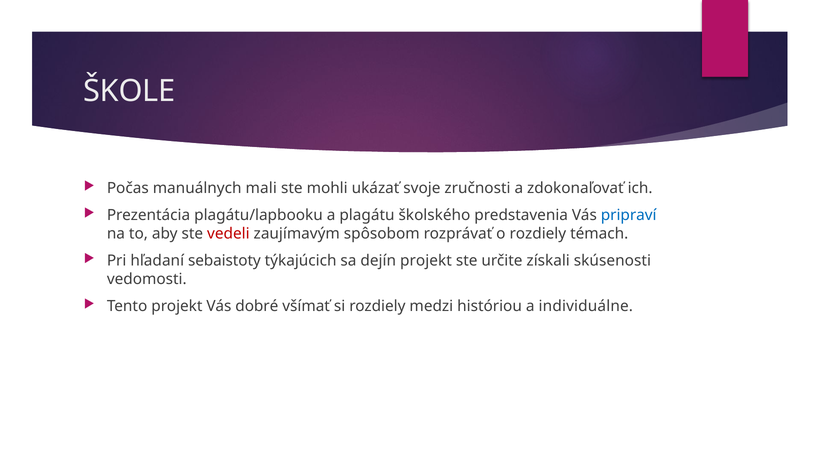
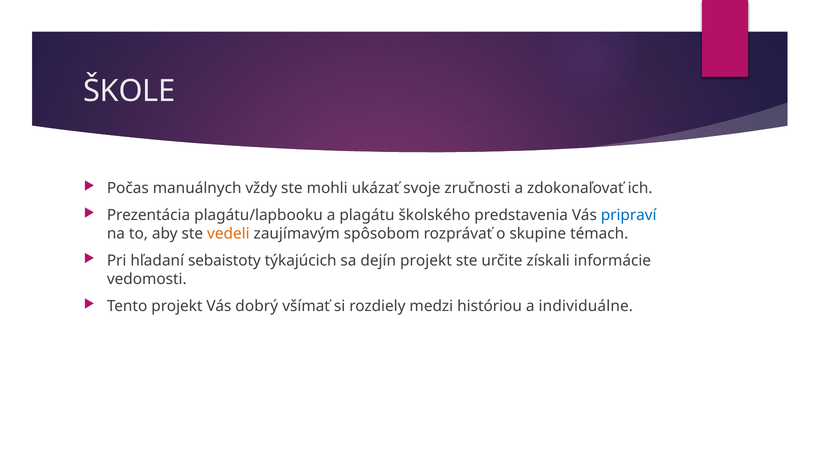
mali: mali -> vždy (261, 188)
vedeli colour: red -> orange (228, 234)
o rozdiely: rozdiely -> skupine (538, 234)
skúsenosti: skúsenosti -> informácie (612, 261)
dobré: dobré -> dobrý (257, 306)
